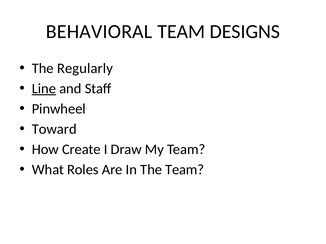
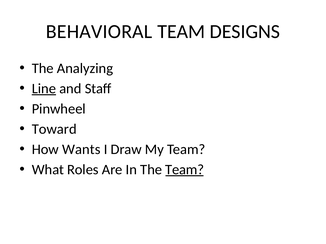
Regularly: Regularly -> Analyzing (85, 68)
Create: Create -> Wants (81, 150)
Team underline: none -> present (185, 170)
